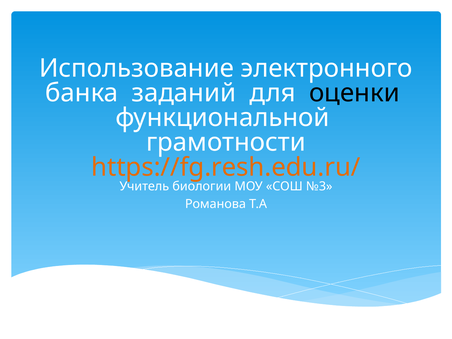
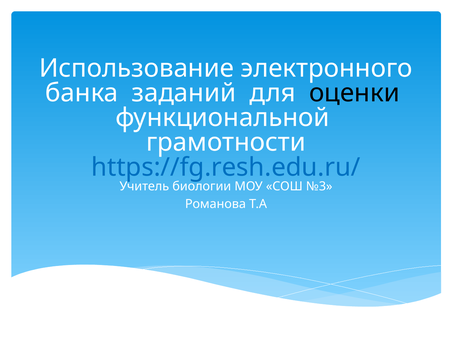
https://fg.resh.edu.ru/ colour: orange -> blue (226, 167)
